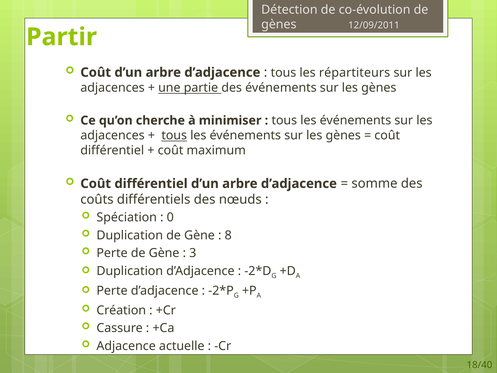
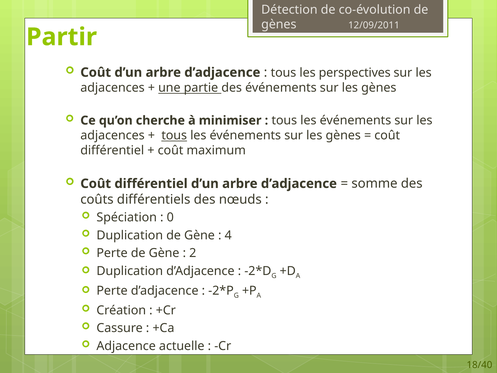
répartiteurs: répartiteurs -> perspectives (355, 73)
8: 8 -> 4 (228, 235)
3: 3 -> 2 (193, 253)
